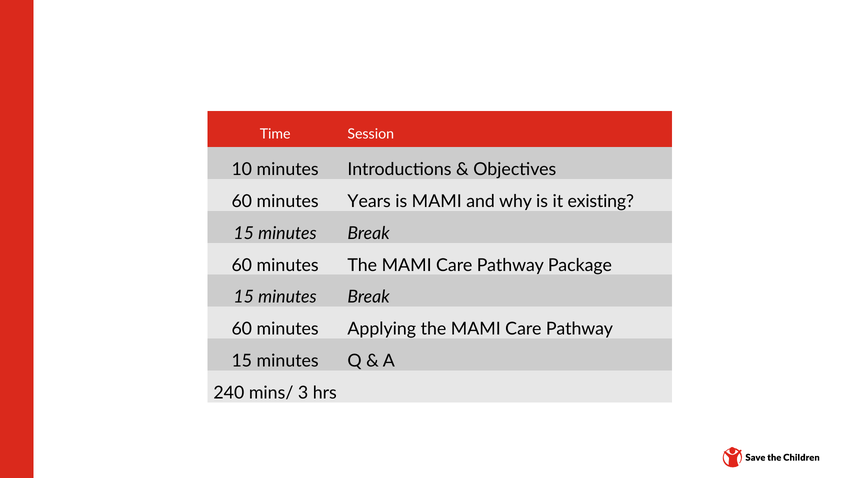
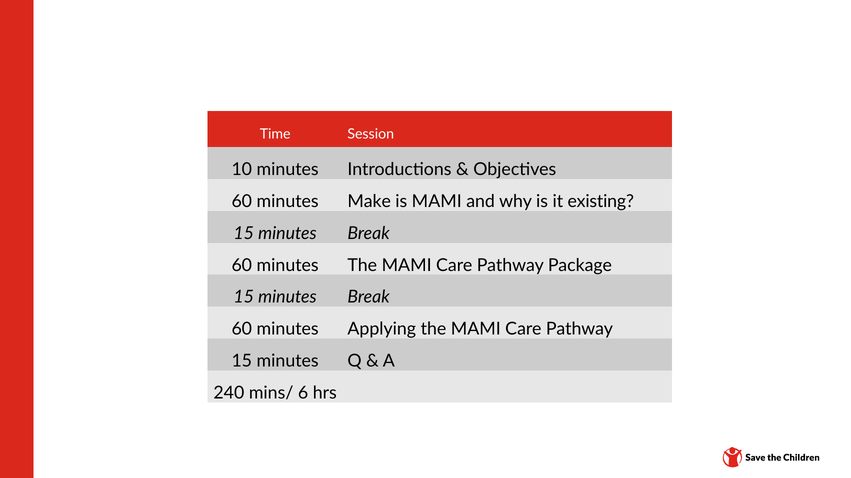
Years: Years -> Make (369, 202)
3: 3 -> 6 (303, 393)
